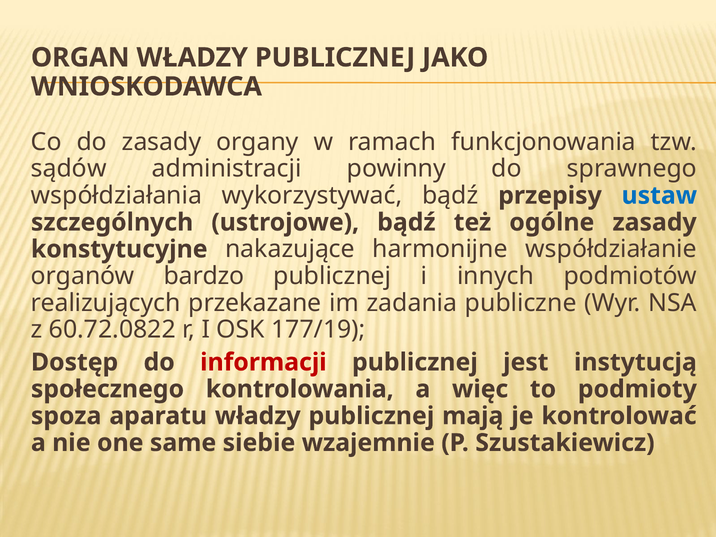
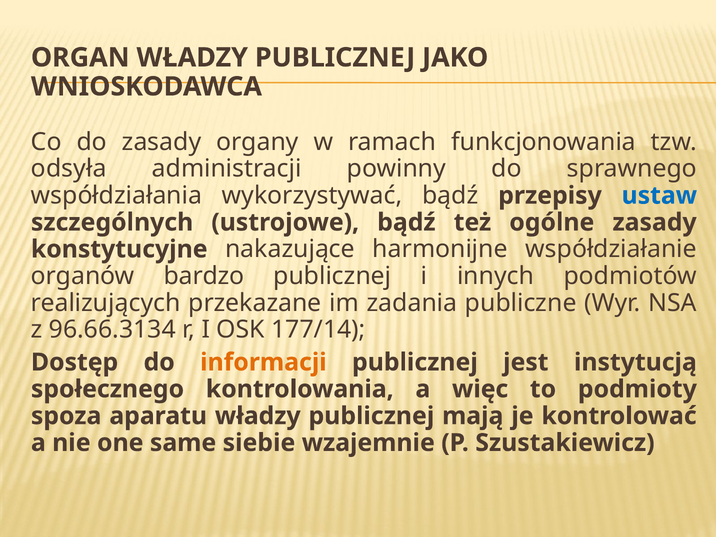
sądów: sądów -> odsyła (69, 169)
60.72.0822: 60.72.0822 -> 96.66.3134 (112, 330)
177/19: 177/19 -> 177/14 (318, 330)
informacji colour: red -> orange (263, 362)
